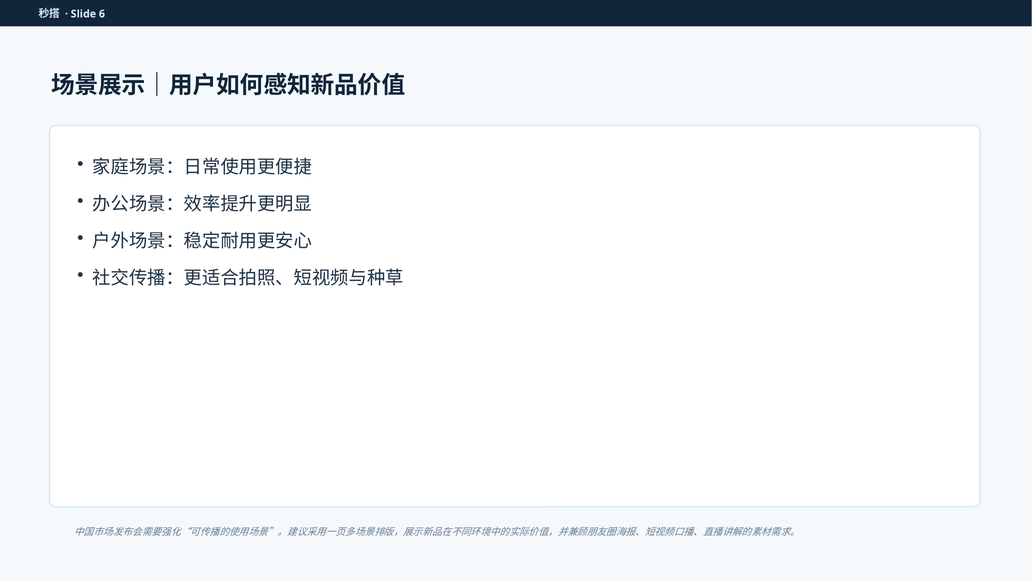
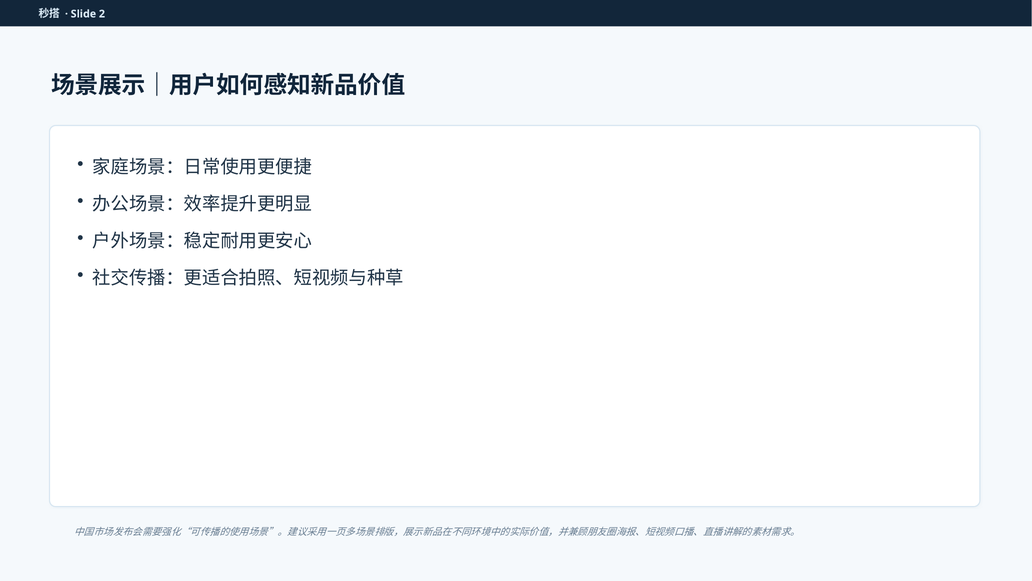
6: 6 -> 2 (102, 14)
